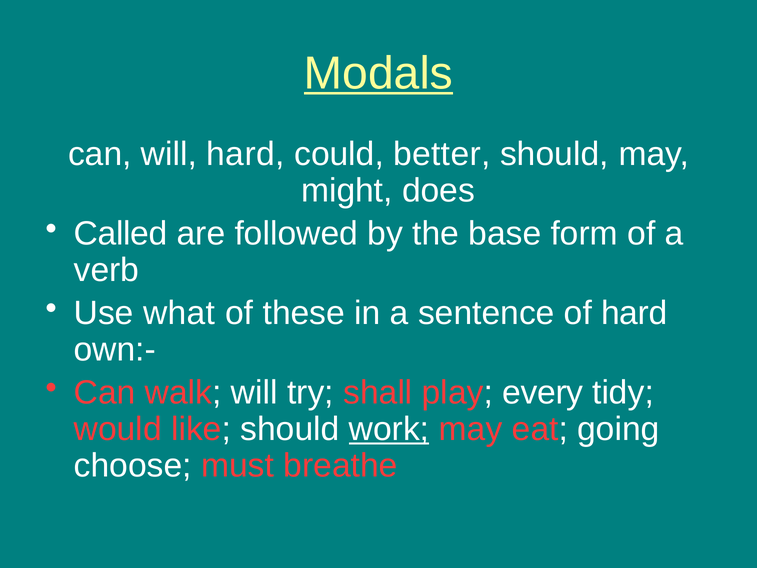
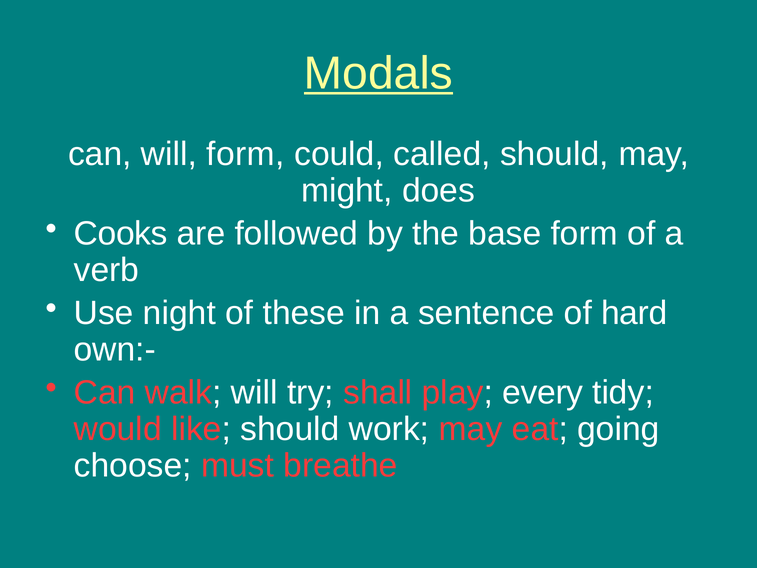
will hard: hard -> form (245, 154)
better: better -> called (442, 154)
Called: Called -> Cooks (121, 234)
what: what -> night (179, 313)
work underline: present -> none (389, 429)
